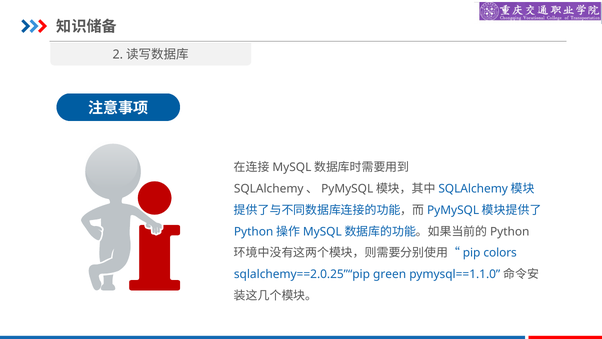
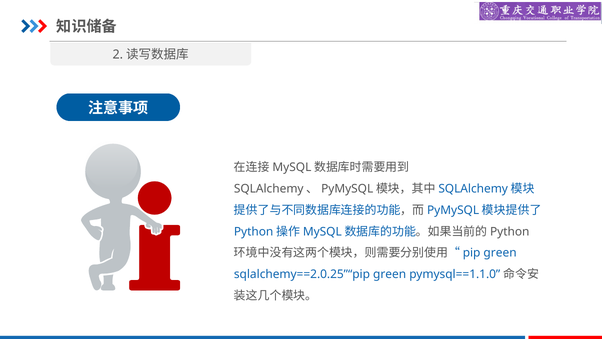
colors: colors -> green (500, 253)
